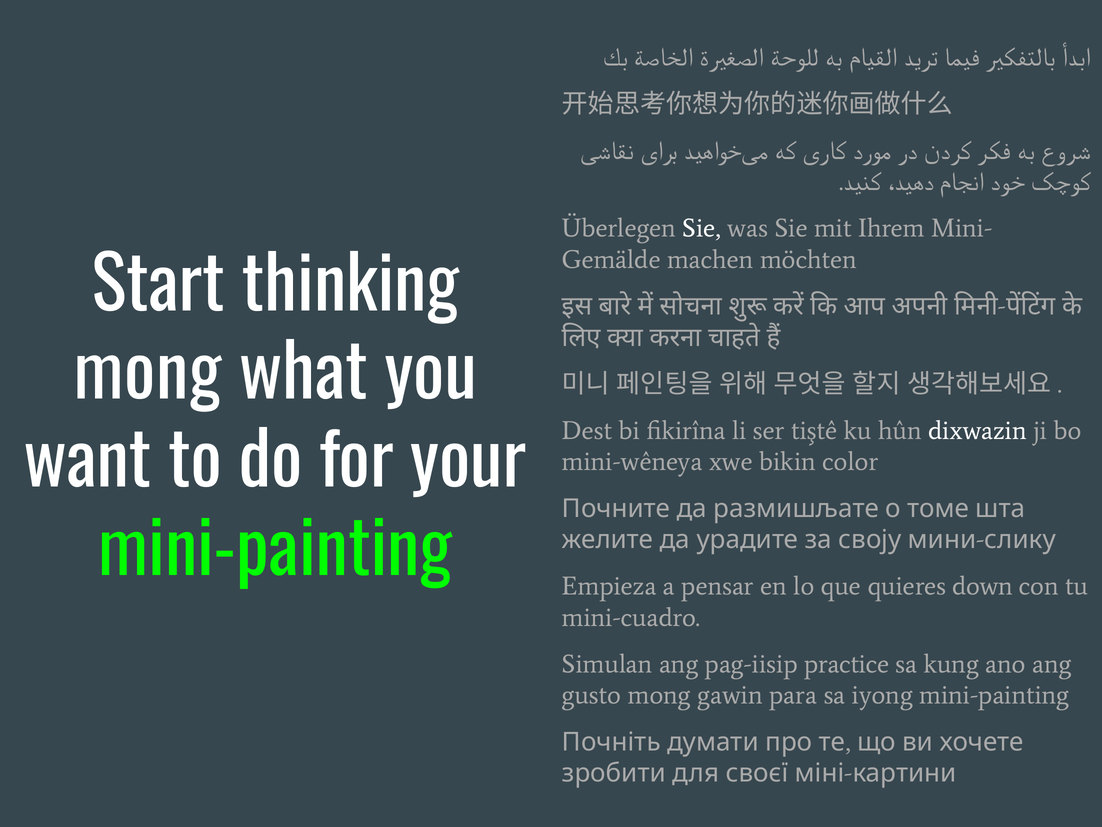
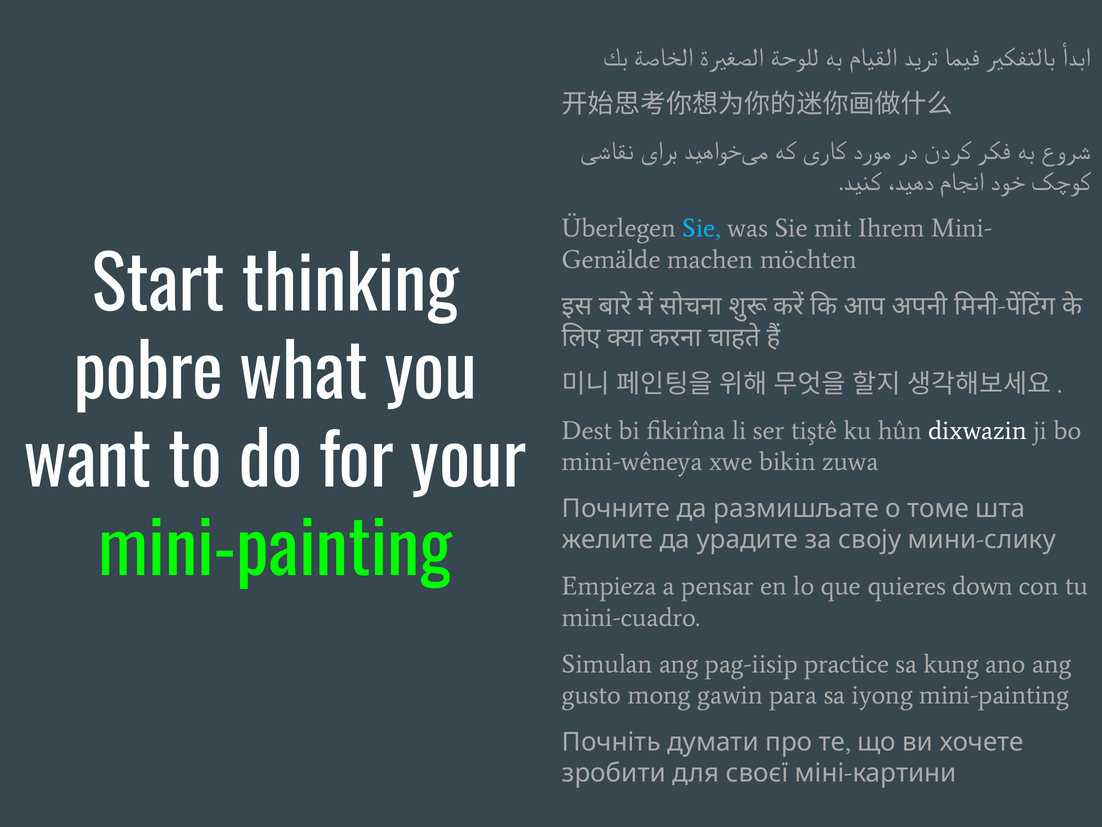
Sie colour: white -> light blue (702, 228)
mong: mong -> pobre (148, 374)
color: color -> zuwa (850, 462)
